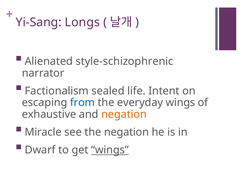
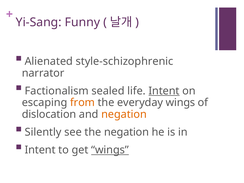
Longs: Longs -> Funny (82, 22)
Intent underline: none -> present (164, 91)
from colour: blue -> orange (82, 103)
exhaustive: exhaustive -> dislocation (49, 114)
Miracle: Miracle -> Silently (43, 132)
Dwarf: Dwarf -> Intent (40, 150)
